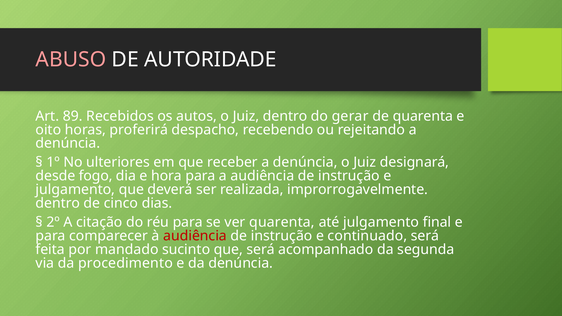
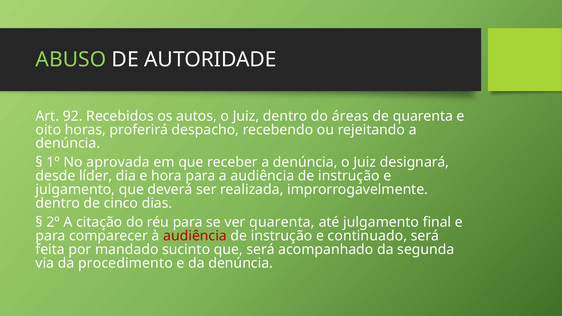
ABUSO colour: pink -> light green (71, 60)
89: 89 -> 92 (73, 116)
gerar: gerar -> áreas (350, 116)
ulteriores: ulteriores -> aprovada (118, 162)
fogo: fogo -> líder (96, 176)
